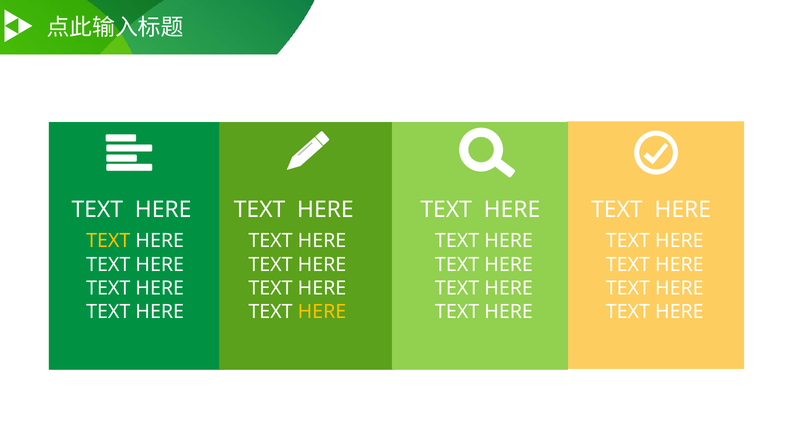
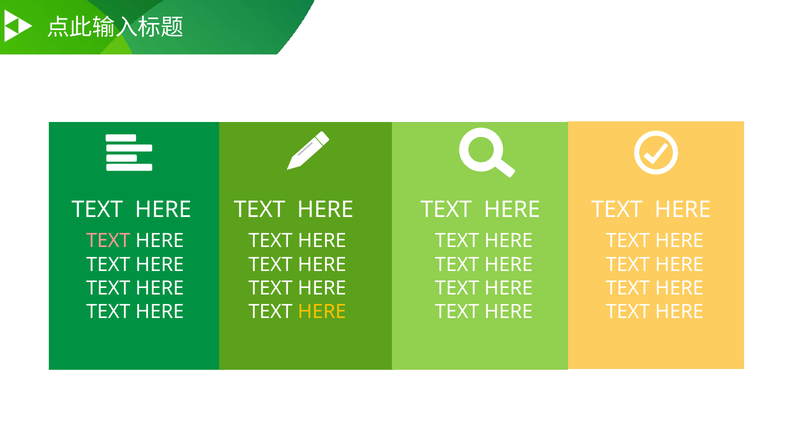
TEXT colour: yellow -> pink (108, 241)
